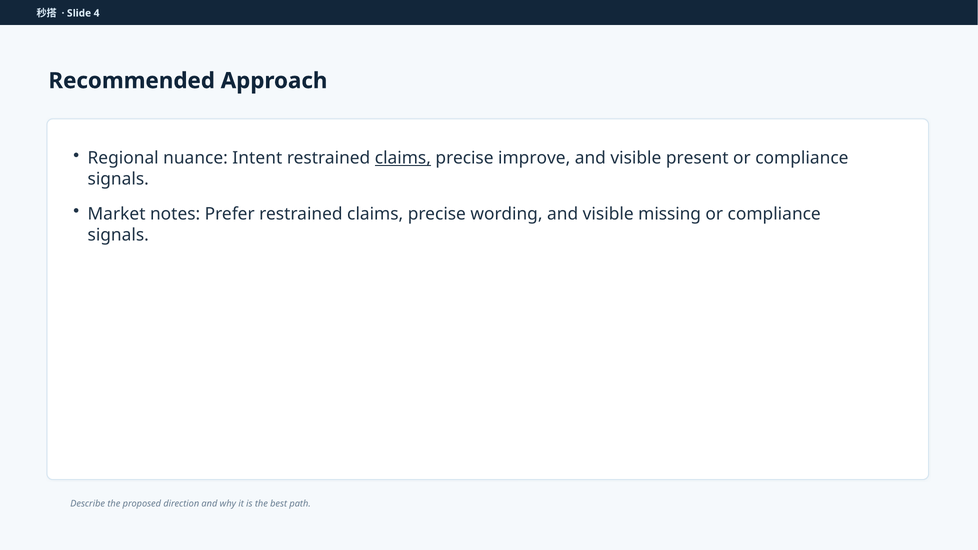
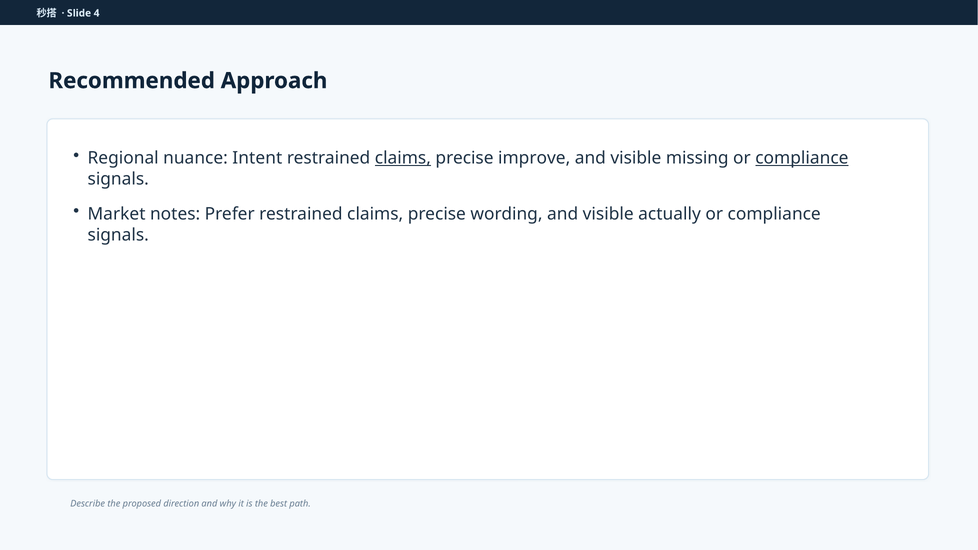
present: present -> missing (697, 158)
compliance underline: none -> present (802, 158)
missing: missing -> actually (670, 214)
